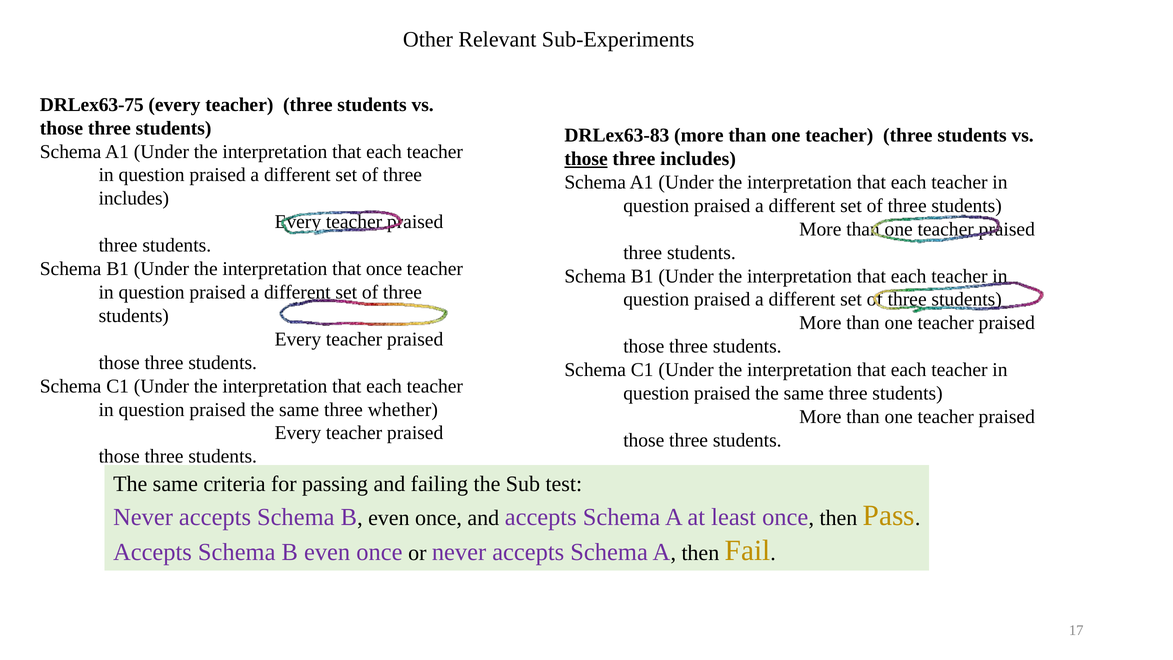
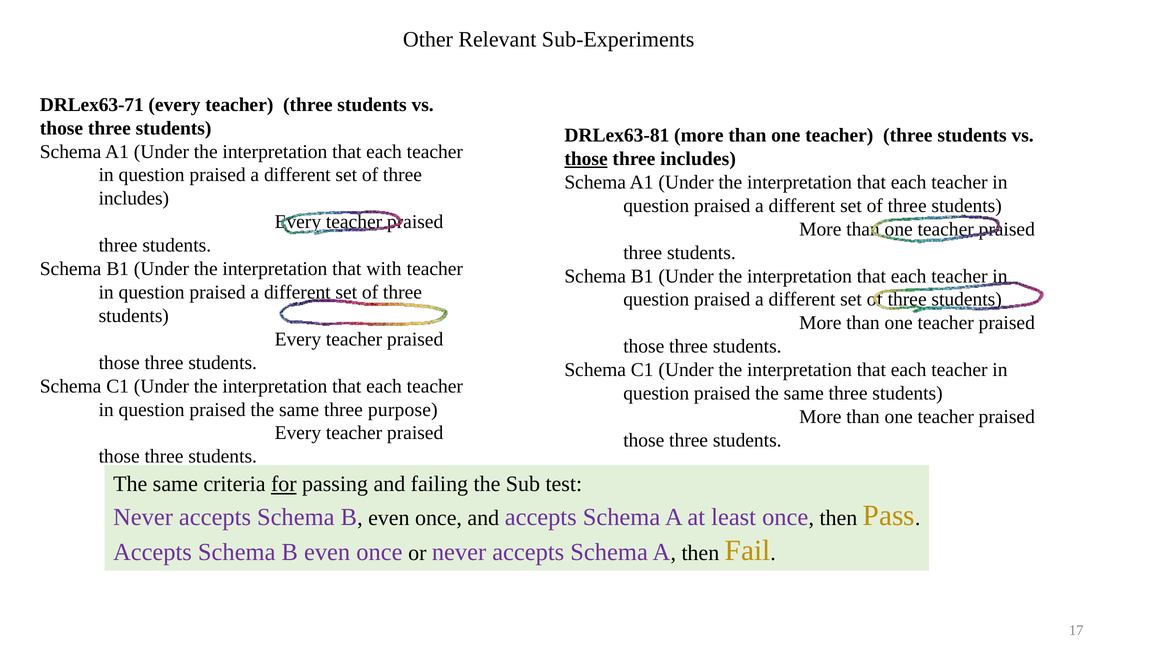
DRLex63-75: DRLex63-75 -> DRLex63-71 (92, 105)
DRLex63-83: DRLex63-83 -> DRLex63-81 (617, 135)
that once: once -> with (384, 269)
whether: whether -> purpose (403, 409)
for underline: none -> present (284, 484)
